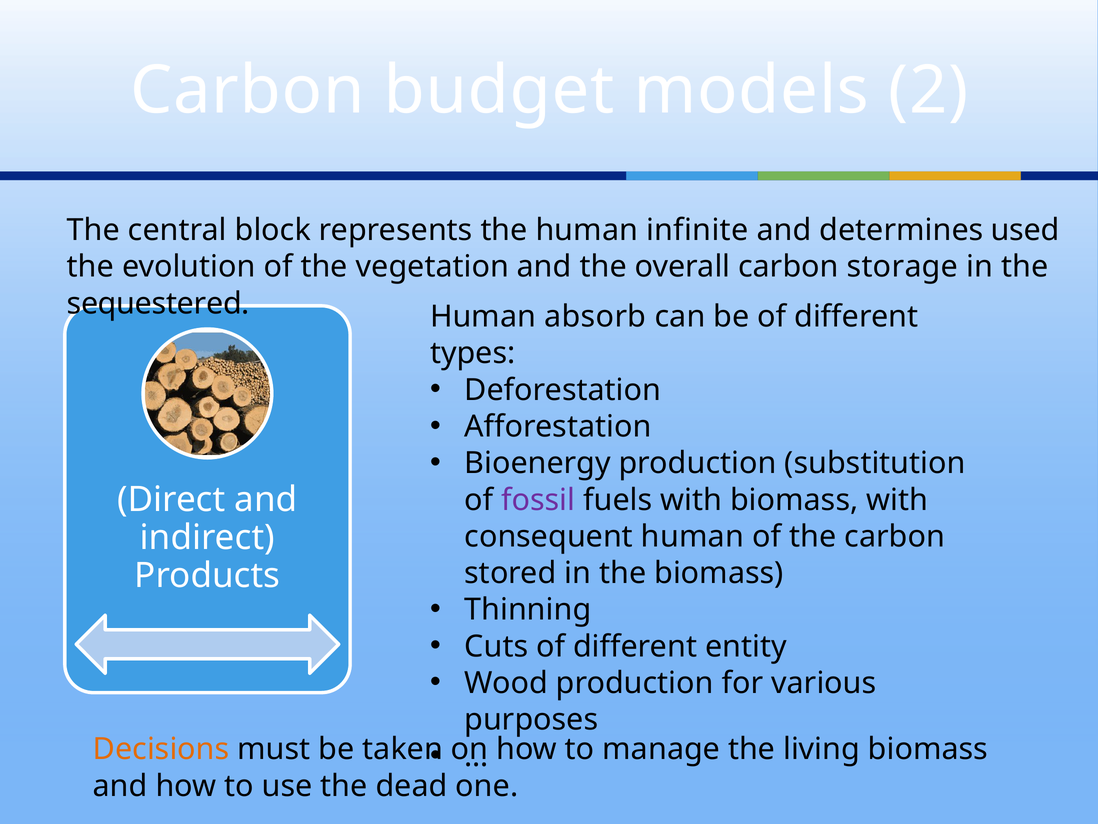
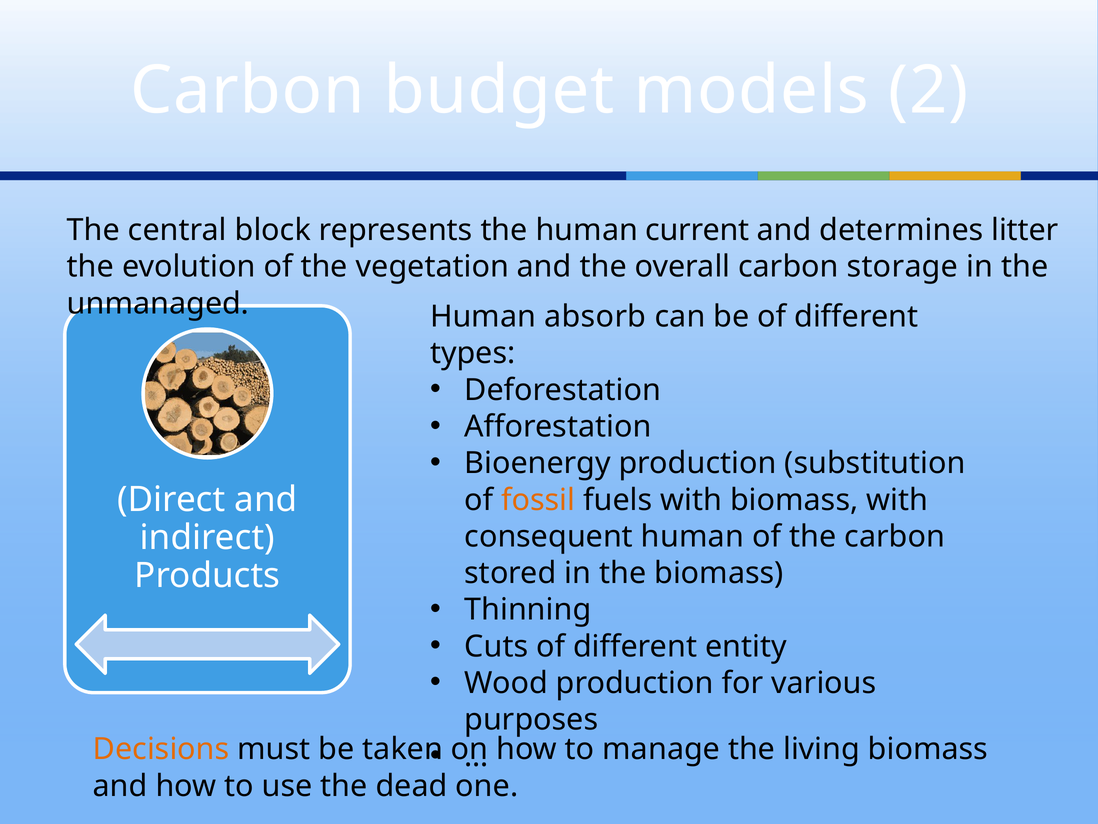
infinite: infinite -> current (697, 230)
used: used -> litter (1025, 230)
sequestered: sequestered -> unmanaged (158, 303)
fossil colour: purple -> orange (538, 500)
